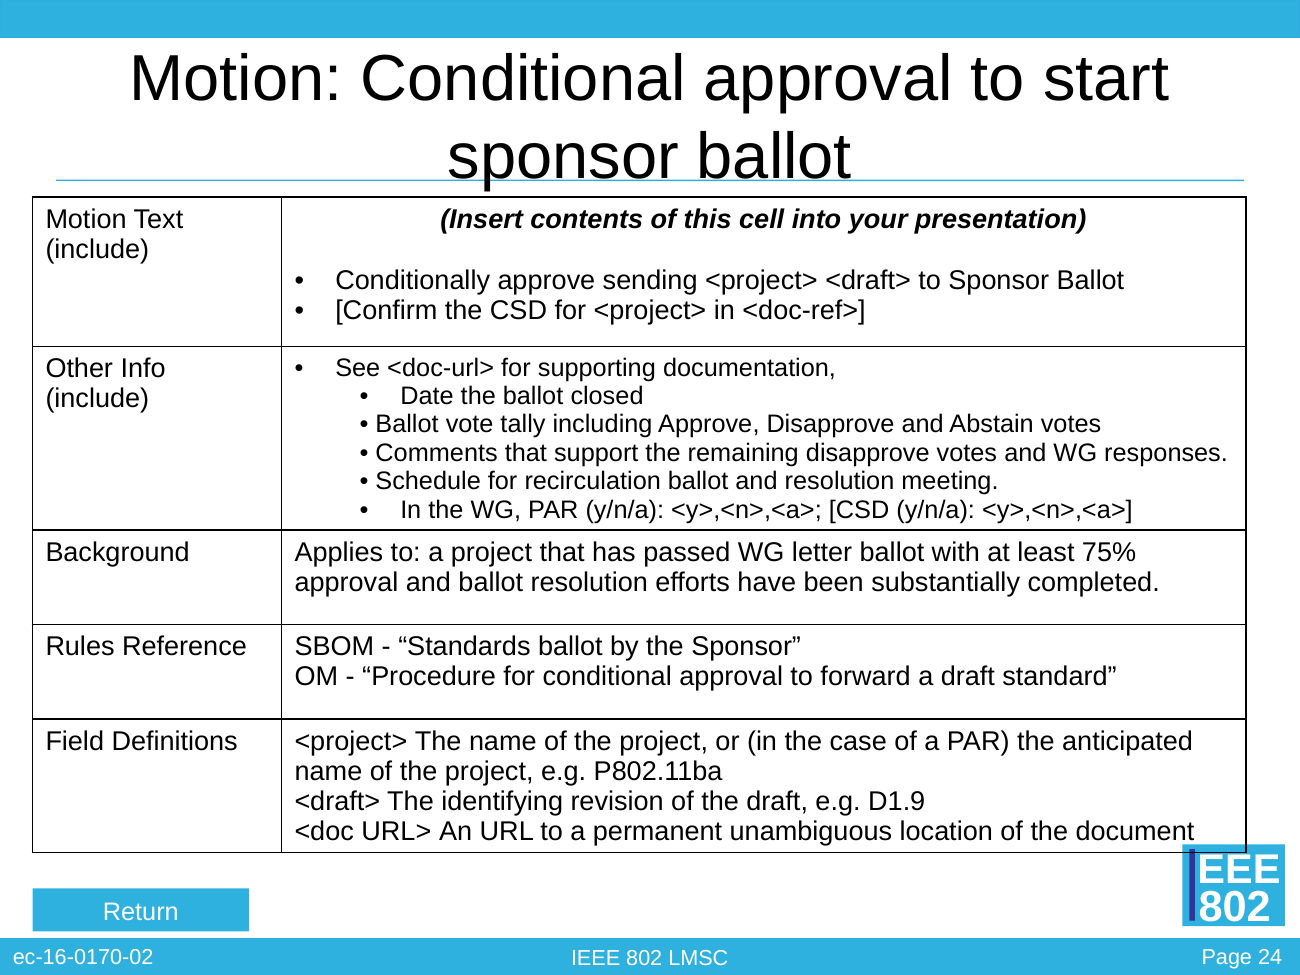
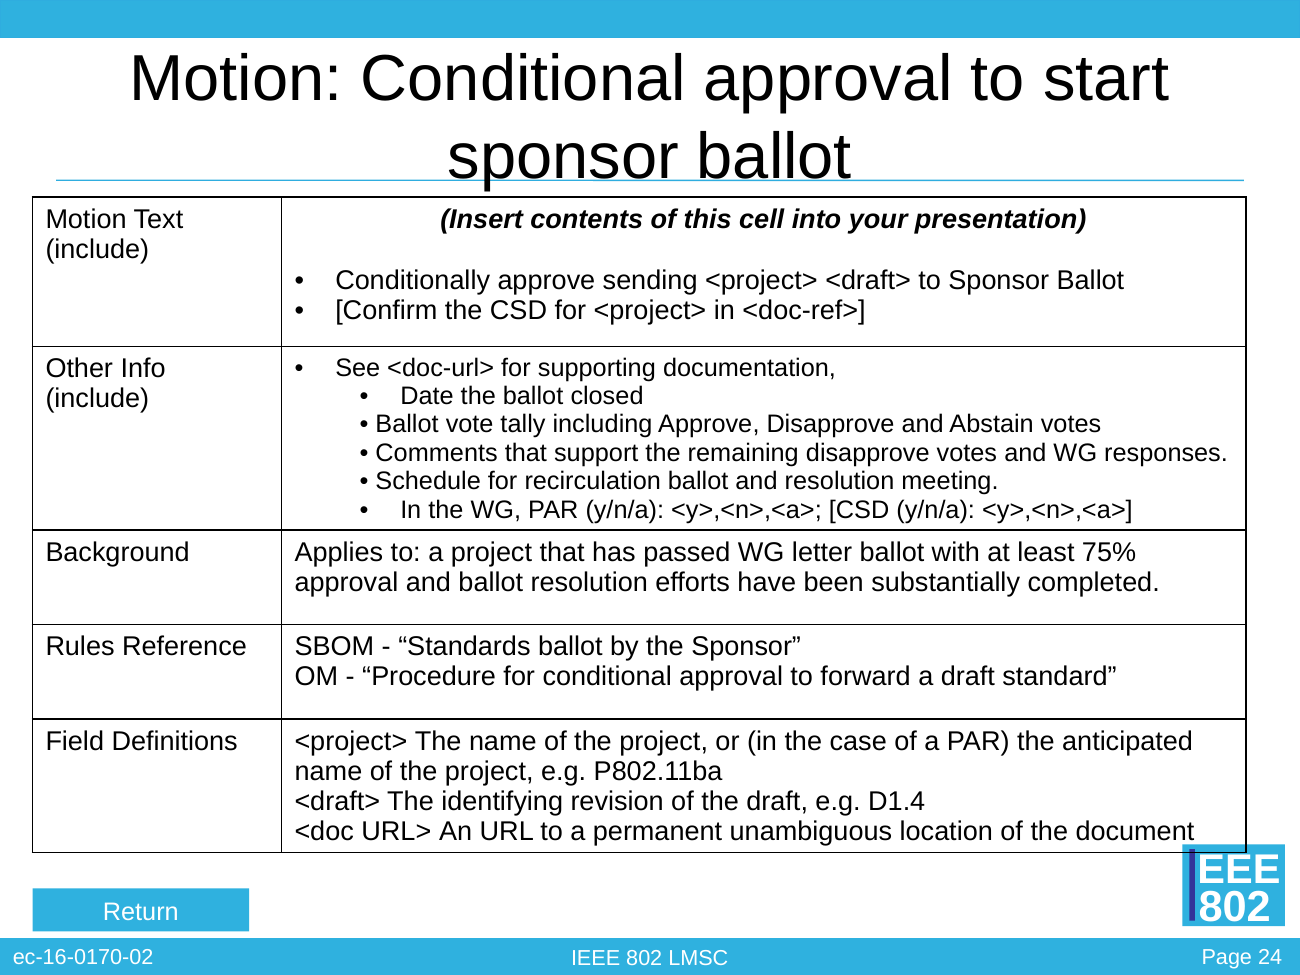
D1.9: D1.9 -> D1.4 (897, 801)
